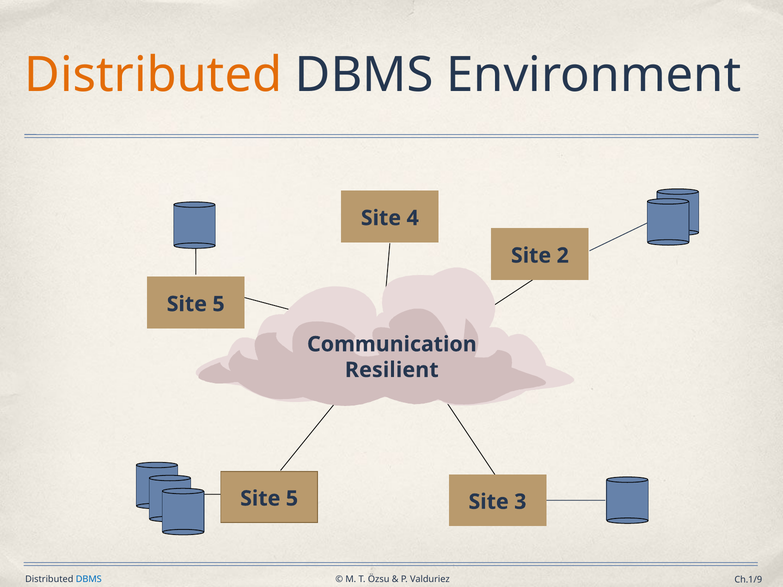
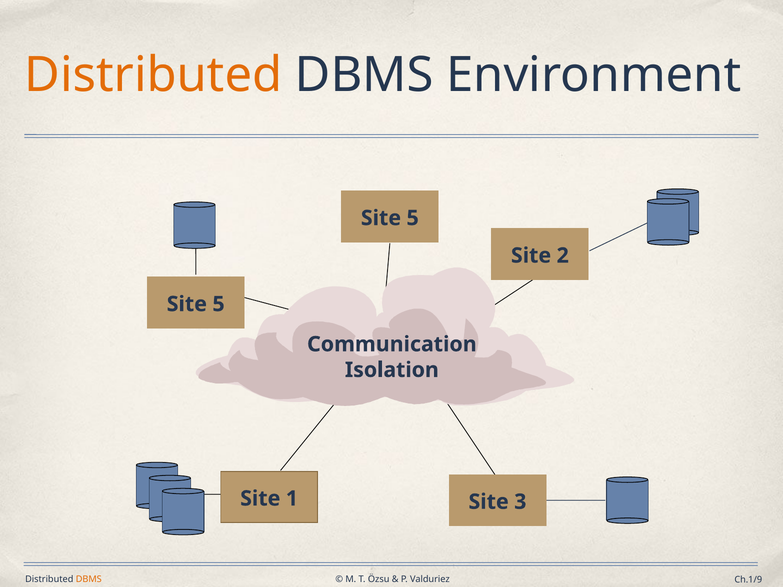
4: 4 -> 5 (413, 218)
Resilient: Resilient -> Isolation (392, 370)
5: 5 -> 1 (292, 499)
DBMS colour: blue -> orange (89, 579)
